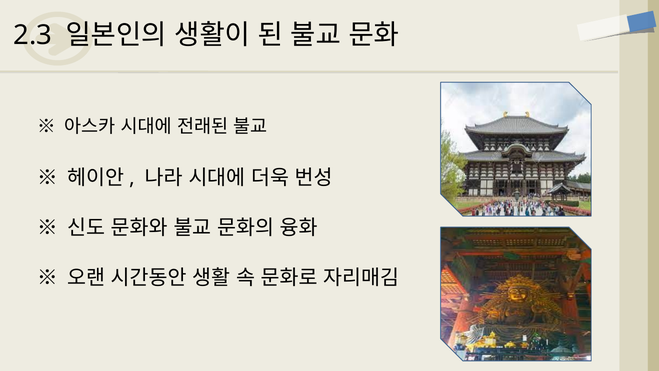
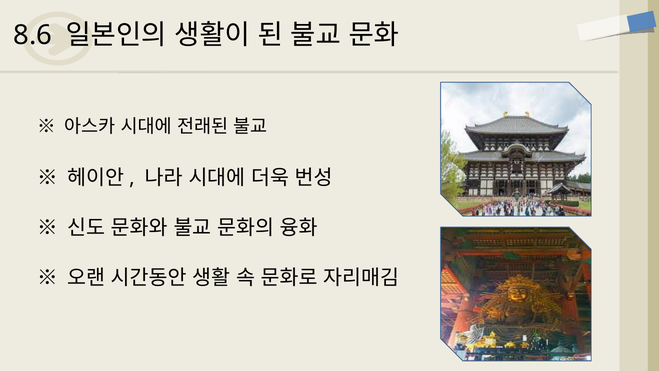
2.3: 2.3 -> 8.6 (33, 35)
